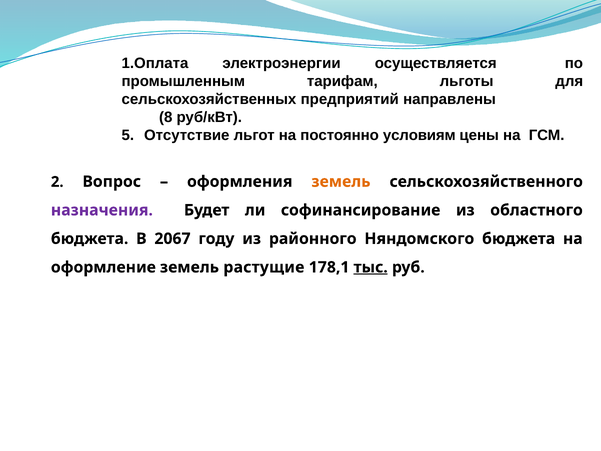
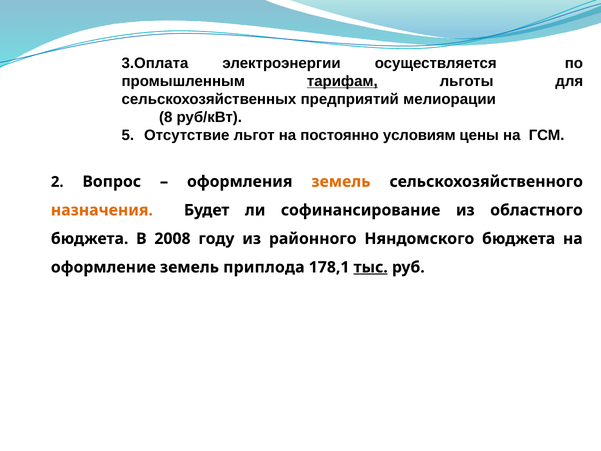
1.Оплата: 1.Оплата -> 3.Оплата (155, 63)
тарифам underline: none -> present (342, 81)
направлены: направлены -> мелиорации (450, 99)
назначения colour: purple -> orange (102, 210)
2067: 2067 -> 2008 (172, 239)
растущие: растущие -> приплода (264, 267)
